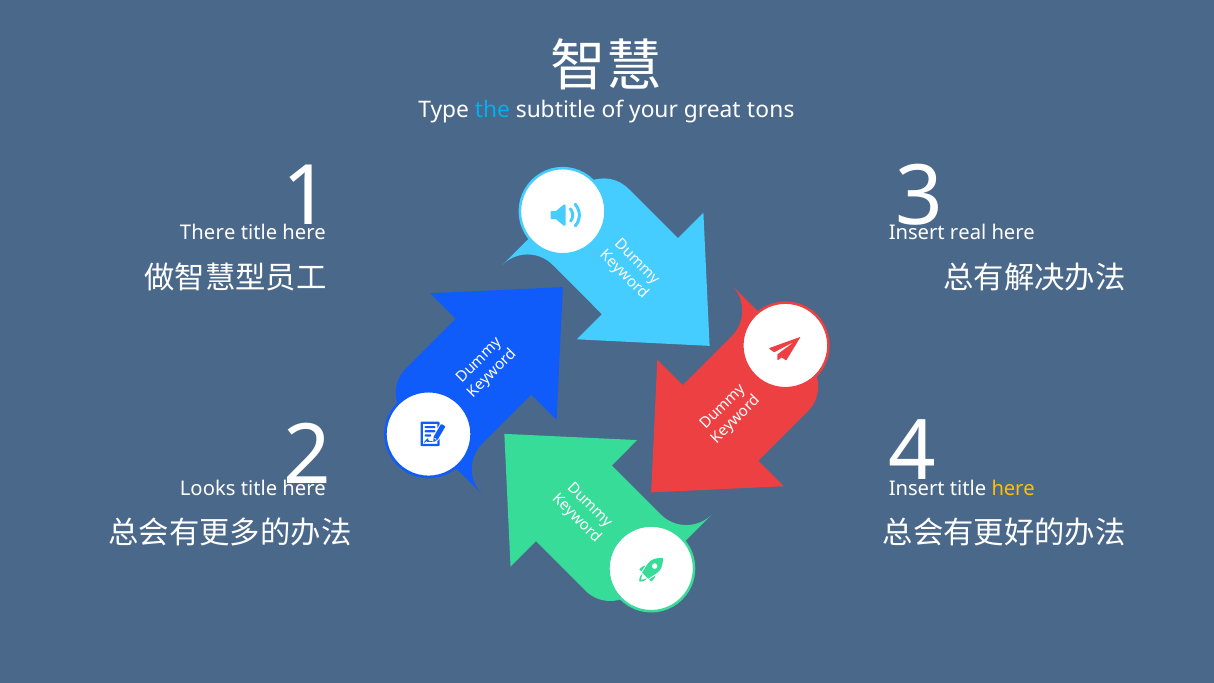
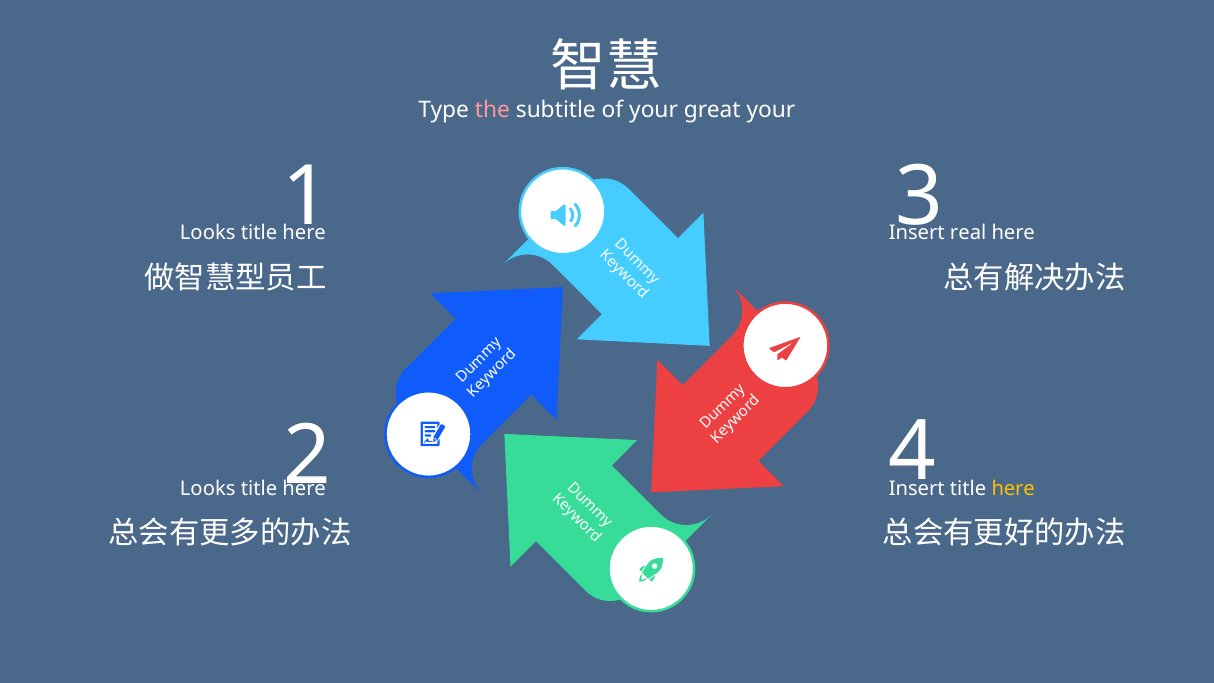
the colour: light blue -> pink (492, 110)
great tons: tons -> your (771, 110)
There: There -> Looks (208, 233)
